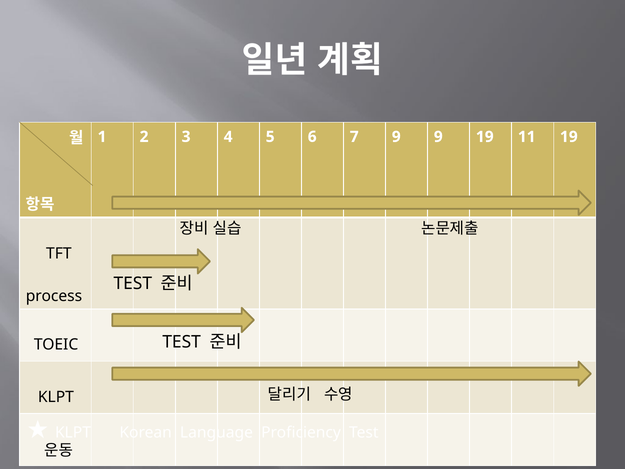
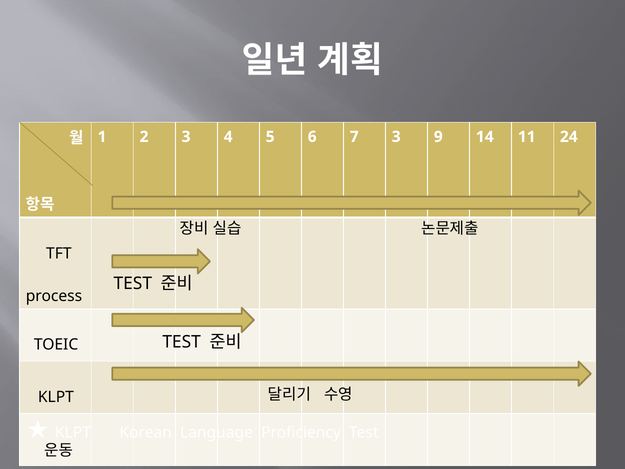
7 9: 9 -> 3 (396, 137)
9 19: 19 -> 14 (485, 137)
11 19: 19 -> 24 (569, 137)
